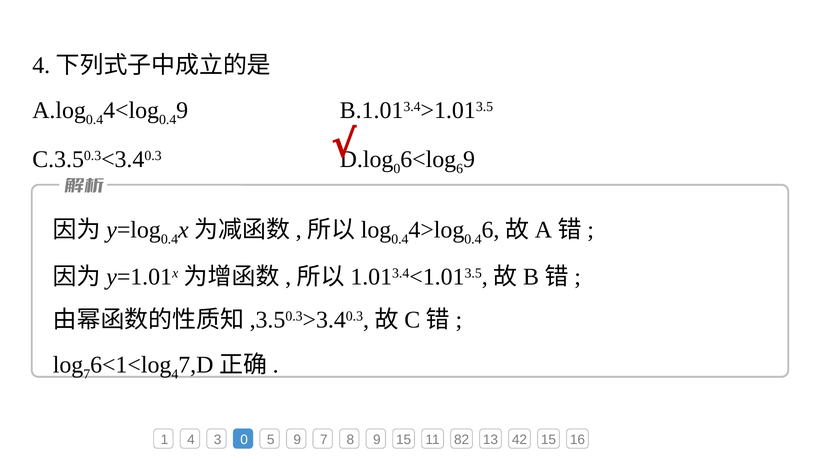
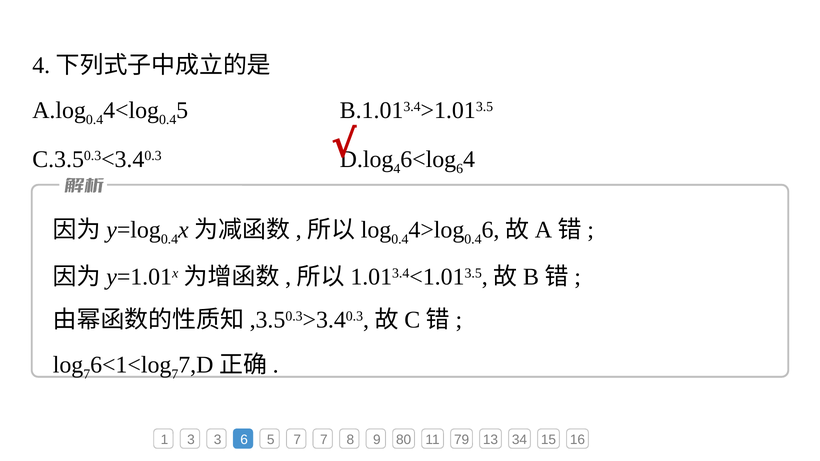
9: 9 -> 5 (182, 111)
0: 0 -> 4 (397, 169)
6 9: 9 -> 4 (469, 159)
4: 4 -> 7 (175, 375)
1 4: 4 -> 3 (191, 440)
3 0: 0 -> 6 (244, 440)
5 9: 9 -> 7 (297, 440)
9 15: 15 -> 80 (404, 440)
82: 82 -> 79 (462, 440)
42: 42 -> 34 (520, 440)
